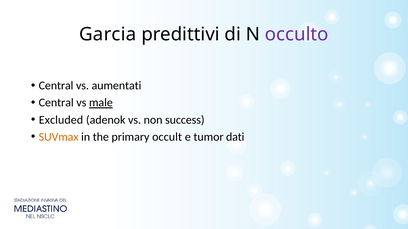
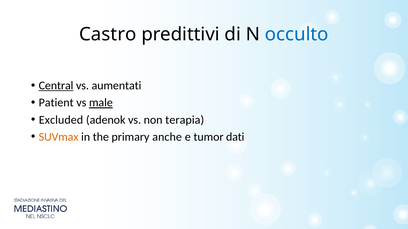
Garcia: Garcia -> Castro (108, 34)
occulto colour: purple -> blue (297, 34)
Central underline: none -> present (56, 86)
Central: Central -> Patient (56, 103)
success: success -> terapia (185, 120)
occult: occult -> anche (167, 137)
